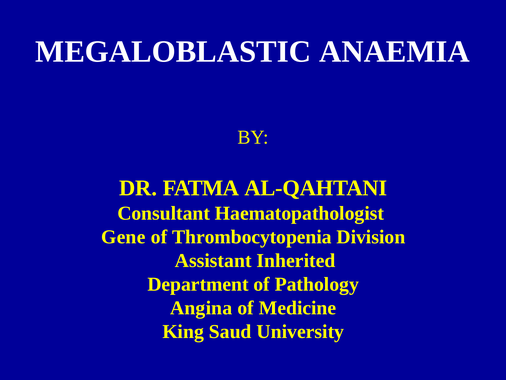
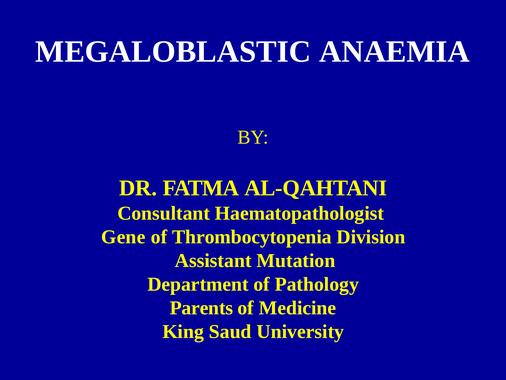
Inherited: Inherited -> Mutation (296, 260)
Angina: Angina -> Parents (201, 308)
